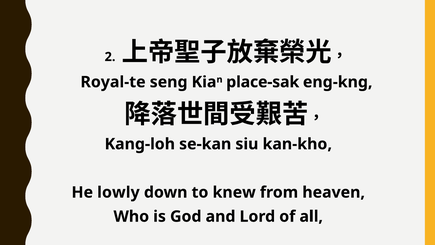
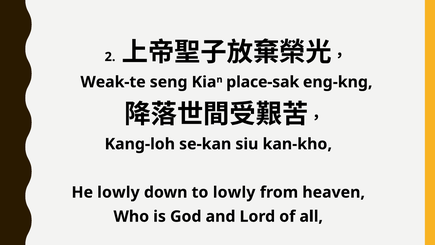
Royal-te: Royal-te -> Weak-te (113, 82)
to knew: knew -> lowly (234, 192)
